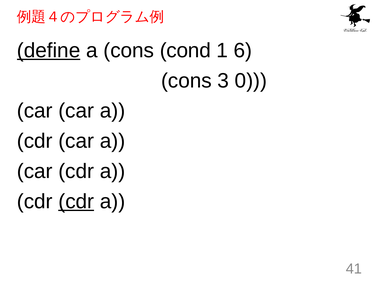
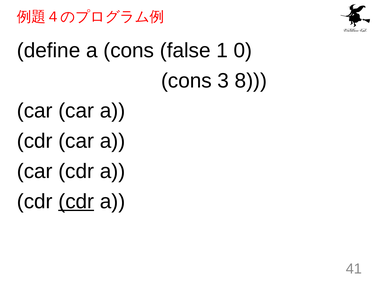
define underline: present -> none (49, 50)
cond: cond -> false (185, 50)
6: 6 -> 0 (243, 50)
0: 0 -> 8 (251, 81)
